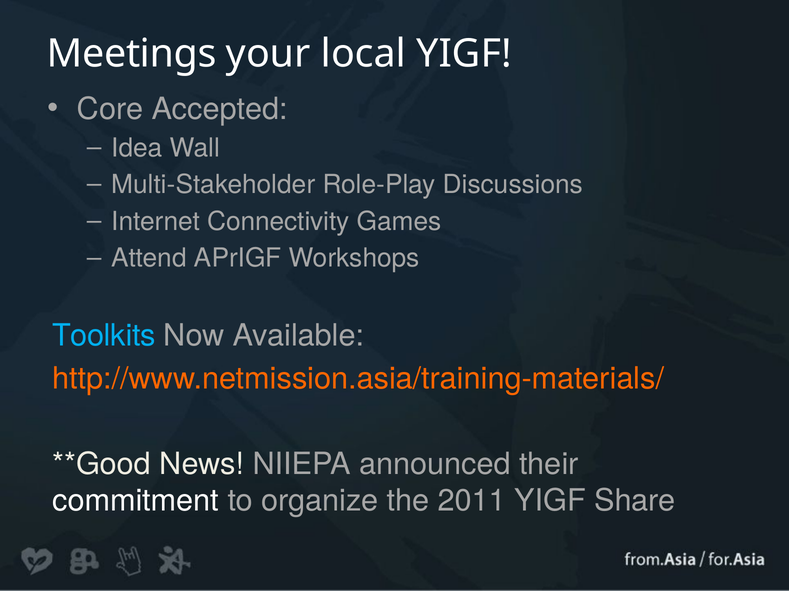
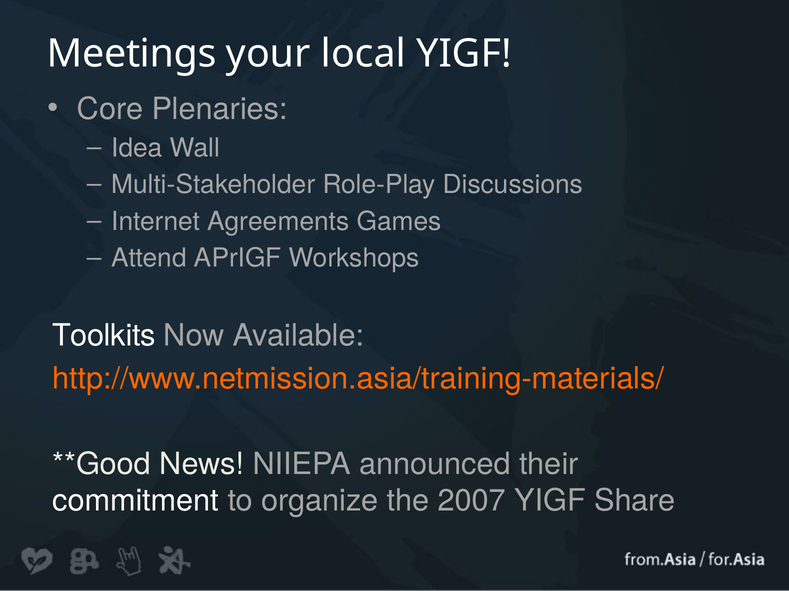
Accepted: Accepted -> Plenaries (220, 109)
Connectivity: Connectivity -> Agreements (278, 222)
Toolkits colour: light blue -> white (104, 336)
2011: 2011 -> 2007 (472, 501)
